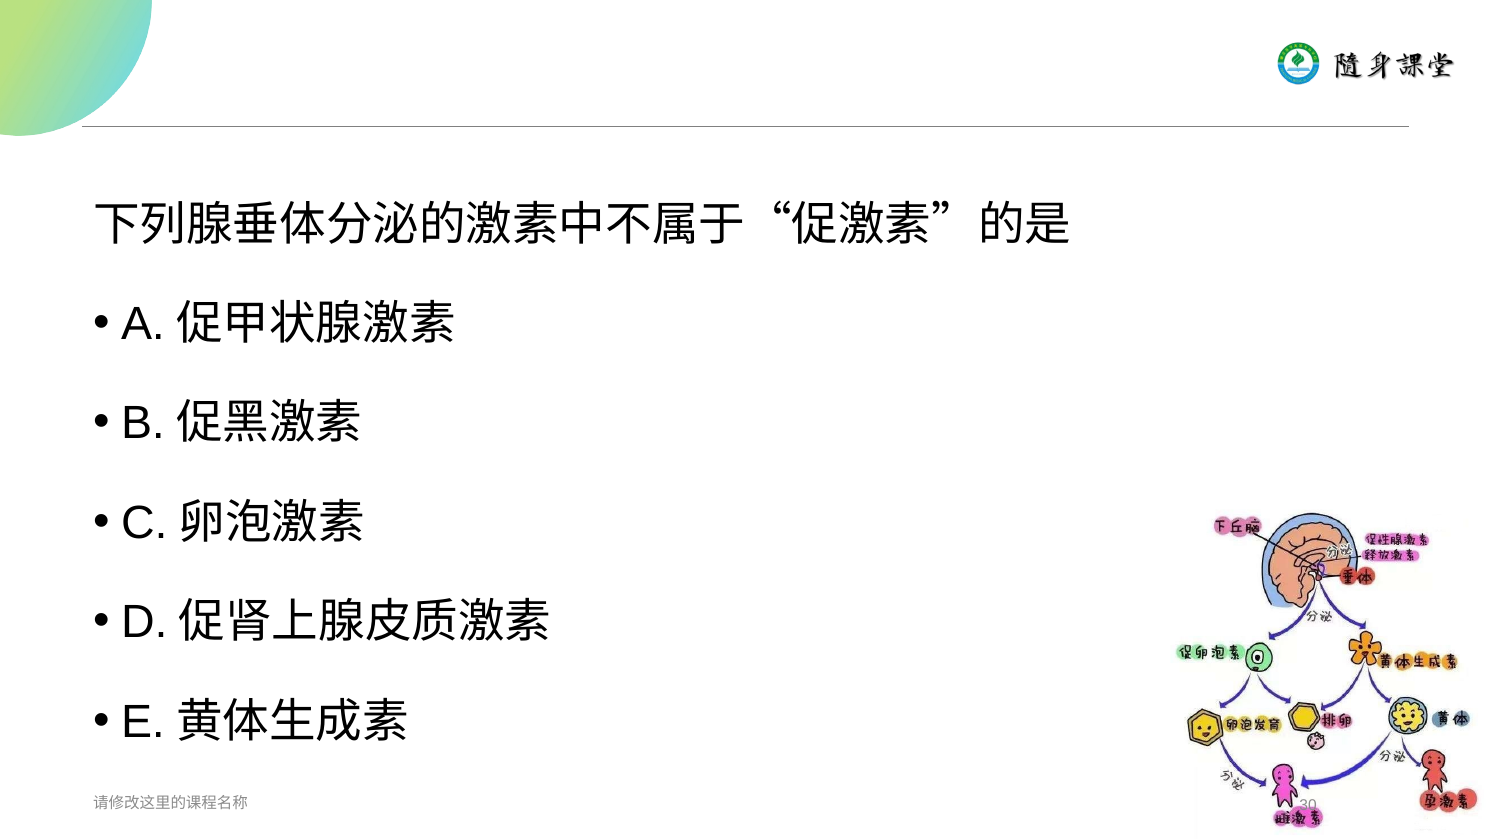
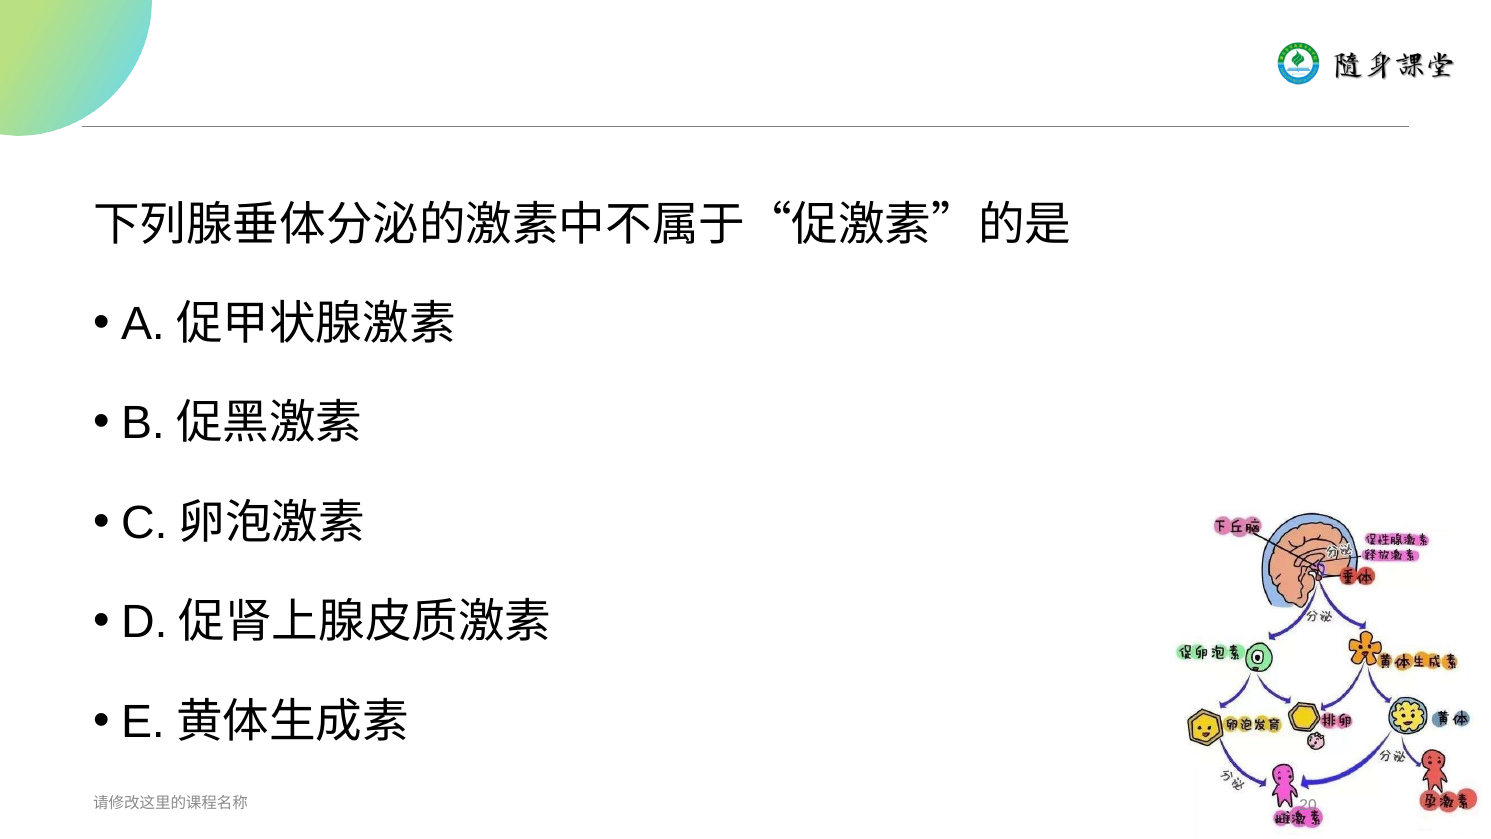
30: 30 -> 20 (1308, 805)
